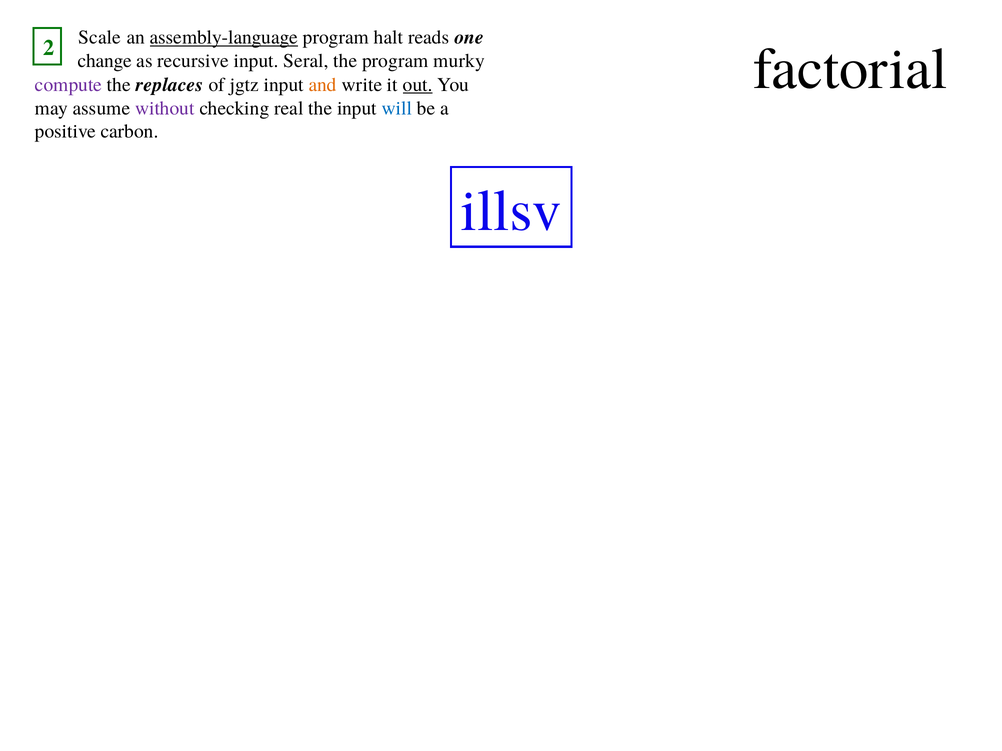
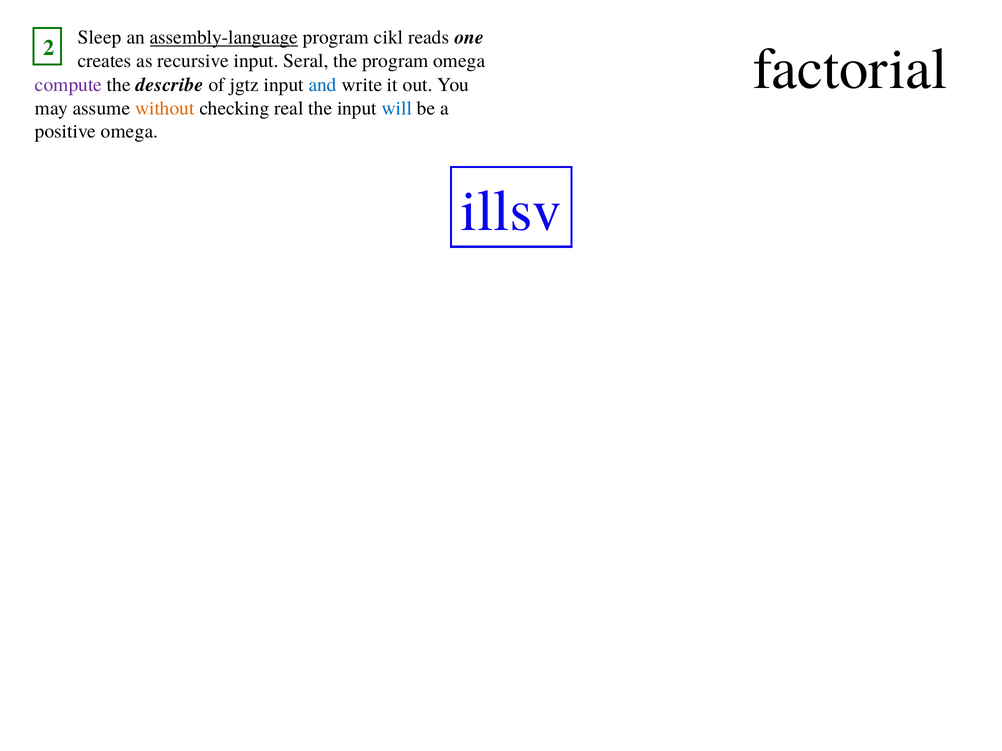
Scale: Scale -> Sleep (100, 38)
halt: halt -> cikl (389, 38)
change: change -> creates (105, 61)
program murky: murky -> omega (459, 61)
replaces: replaces -> describe (170, 85)
and colour: orange -> blue (323, 85)
out underline: present -> none (418, 85)
without colour: purple -> orange (165, 108)
positive carbon: carbon -> omega (129, 132)
